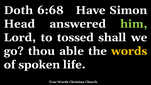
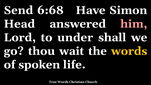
Doth: Doth -> Send (18, 10)
him colour: light green -> pink (134, 24)
tossed: tossed -> under (75, 37)
able: able -> wait (72, 51)
